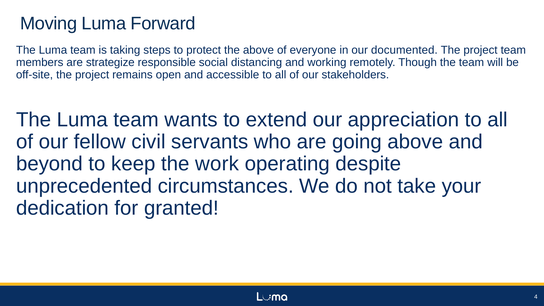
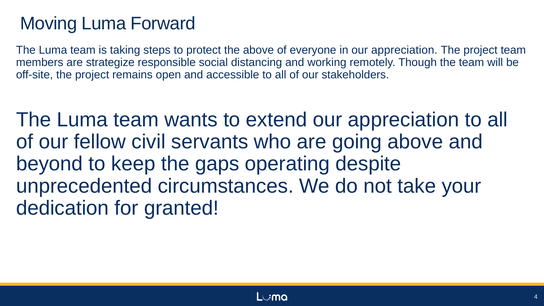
in our documented: documented -> appreciation (404, 50)
work: work -> gaps (217, 164)
